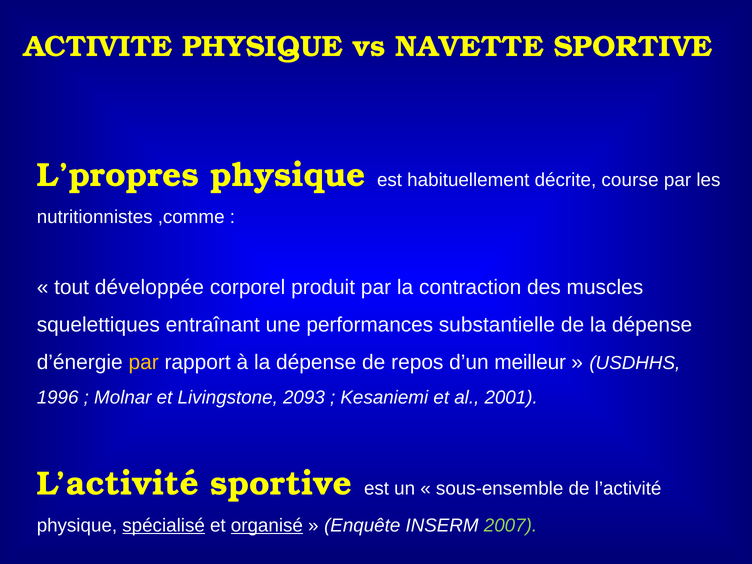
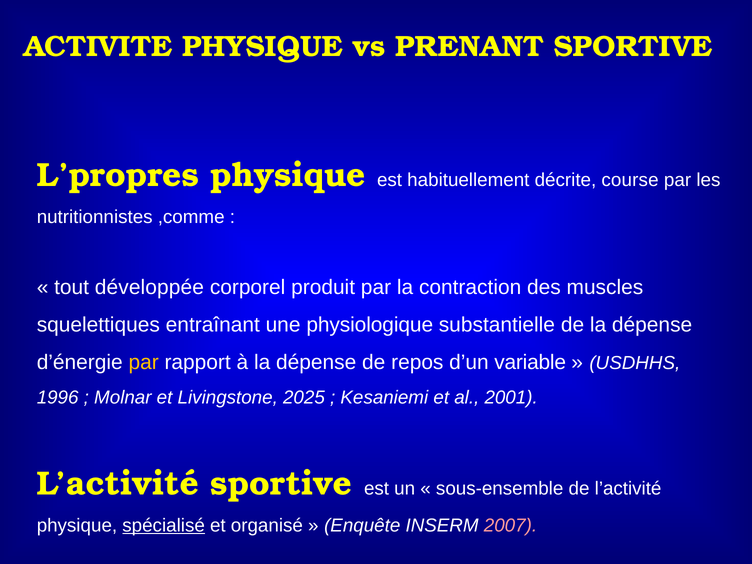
NAVETTE: NAVETTE -> PRENANT (470, 47)
performances: performances -> physiologique (370, 325)
meilleur: meilleur -> variable (530, 363)
2093: 2093 -> 2025 (304, 397)
organisé underline: present -> none (267, 525)
2007 colour: light green -> pink (510, 525)
